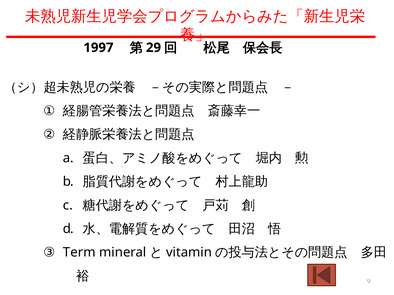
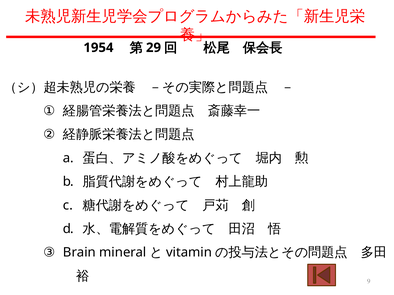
1997: 1997 -> 1954 (98, 48)
Term: Term -> Brain (79, 253)
